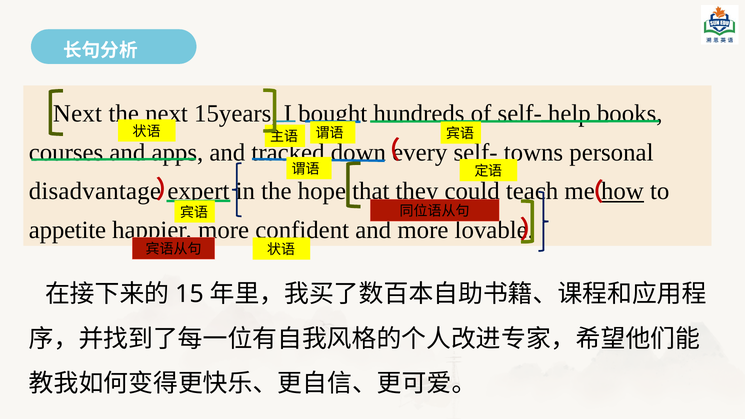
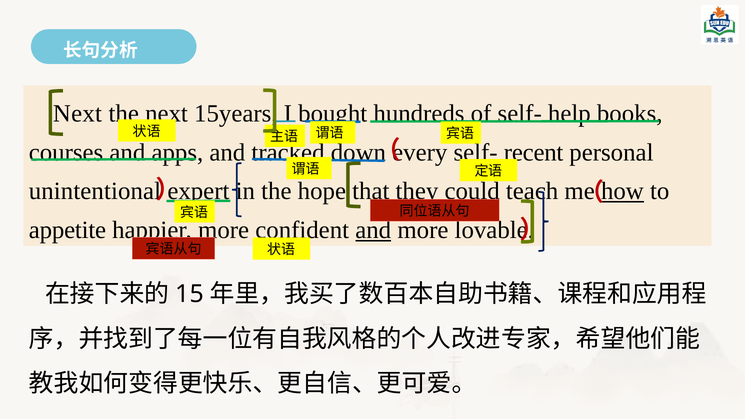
towns: towns -> recent (534, 153)
disadvantage: disadvantage -> unintentional (95, 191)
and underline: none -> present (373, 230)
